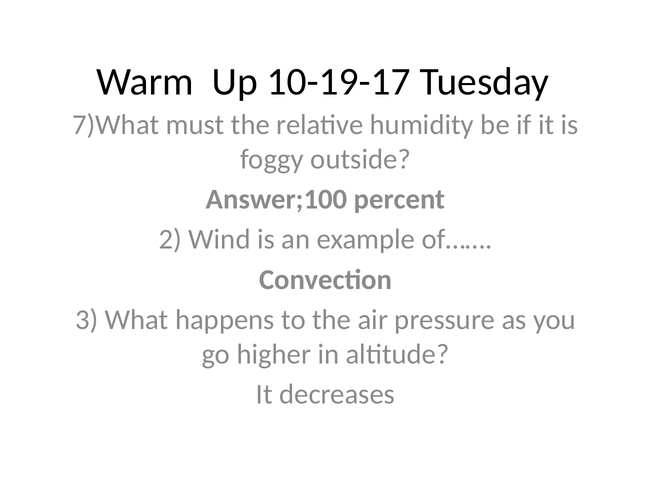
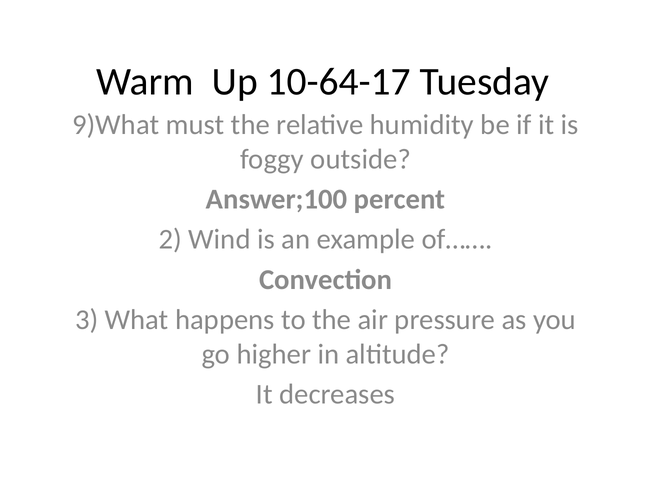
10-19-17: 10-19-17 -> 10-64-17 (339, 82)
7)What: 7)What -> 9)What (116, 125)
